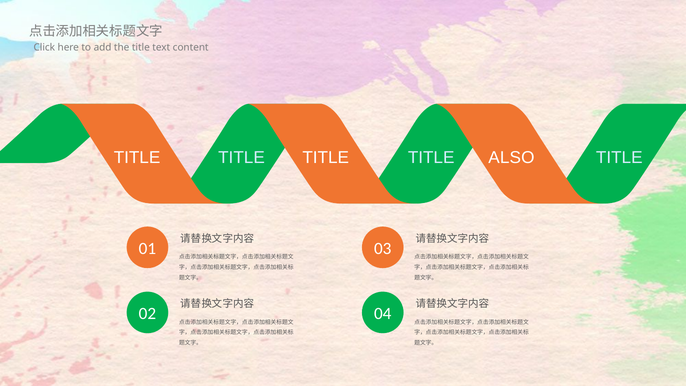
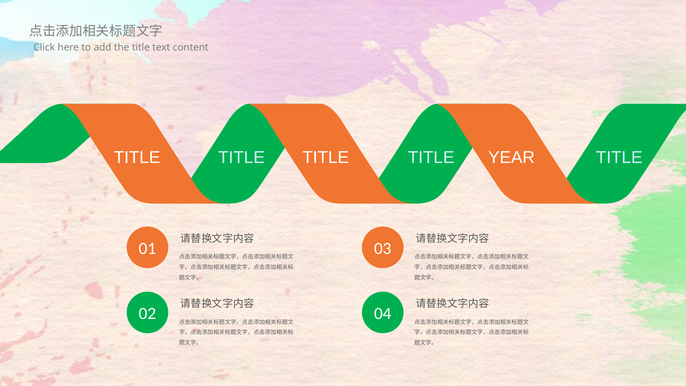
ALSO: ALSO -> YEAR (511, 157)
